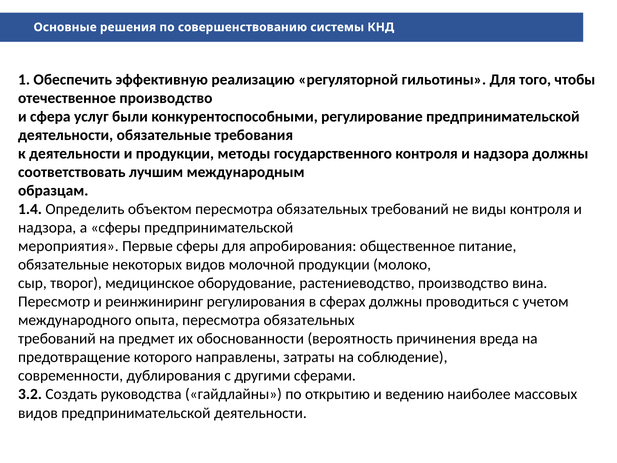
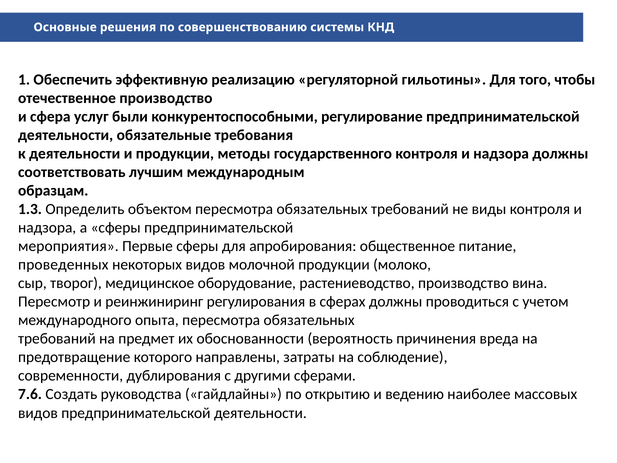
1.4: 1.4 -> 1.3 (30, 209)
обязательные: обязательные -> проведенных (63, 265)
3.2: 3.2 -> 7.6 (30, 394)
